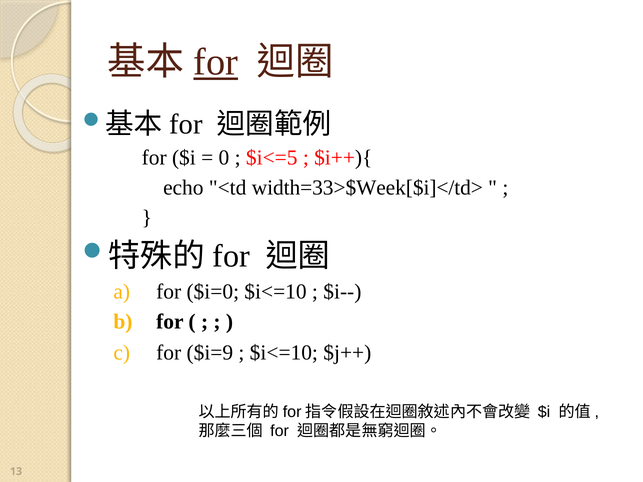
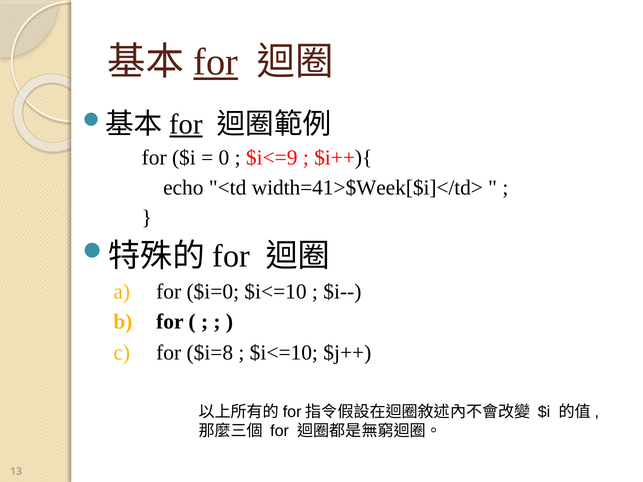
for underline: none -> present (186, 124)
$i<=5: $i<=5 -> $i<=9 (272, 158)
width=33>$Week[$i]</td>: width=33>$Week[$i]</td> -> width=41>$Week[$i]</td> (367, 188)
$i=9: $i=9 -> $i=8 (210, 353)
